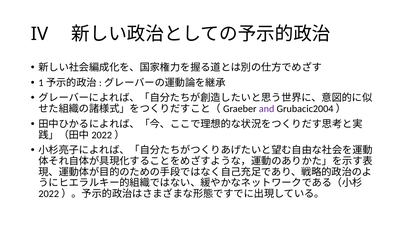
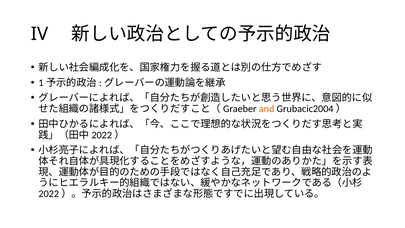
and colour: purple -> orange (267, 109)
